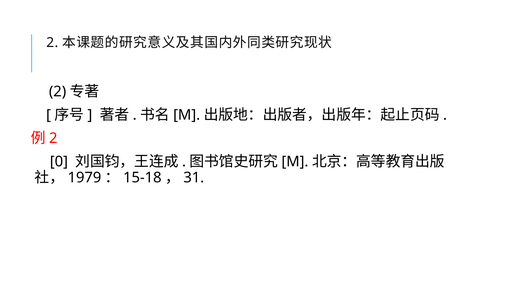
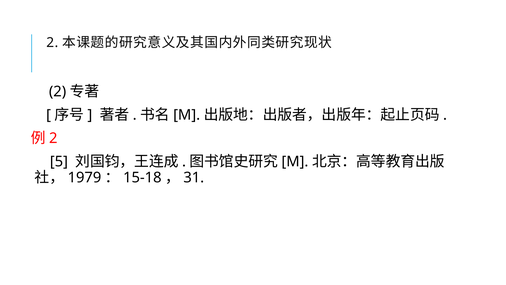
0: 0 -> 5 (59, 162)
